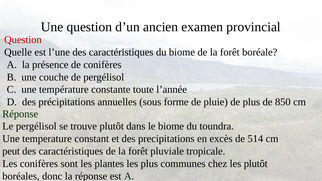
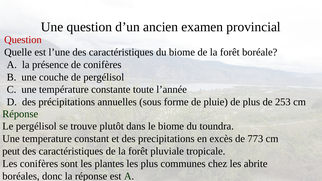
850: 850 -> 253 (283, 102)
514: 514 -> 773 (255, 139)
les plutôt: plutôt -> abrite (256, 164)
